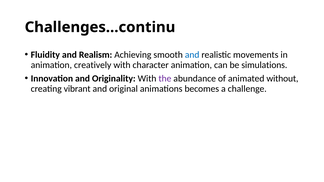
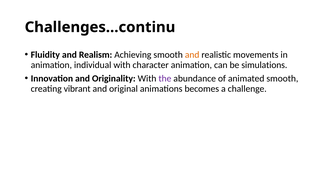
and colour: blue -> orange (192, 55)
creatively: creatively -> individual (93, 65)
animated without: without -> smooth (282, 79)
